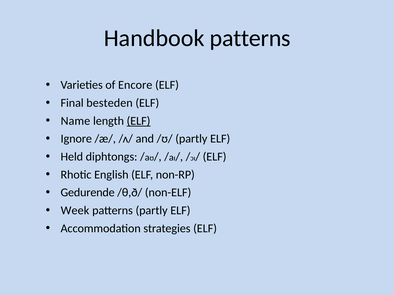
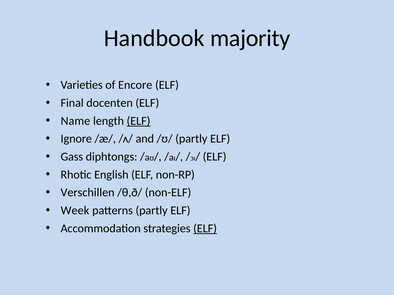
Handbook patterns: patterns -> majority (250, 38)
besteden: besteden -> docenten (110, 103)
Held: Held -> Gass (72, 157)
Gedurende: Gedurende -> Verschillen (88, 193)
ELF underline: none -> present (205, 229)
